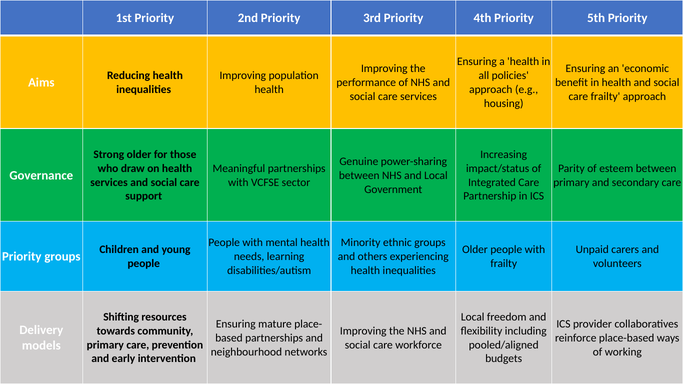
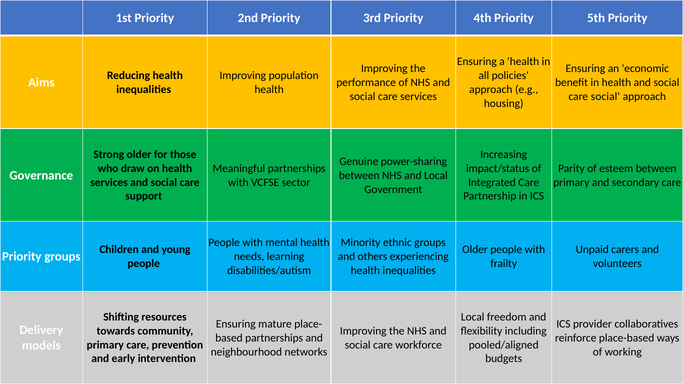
care frailty: frailty -> social (605, 96)
